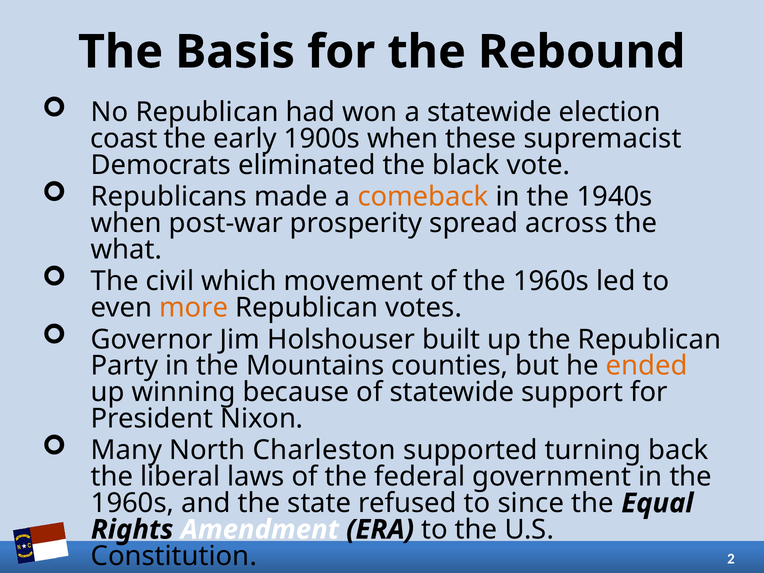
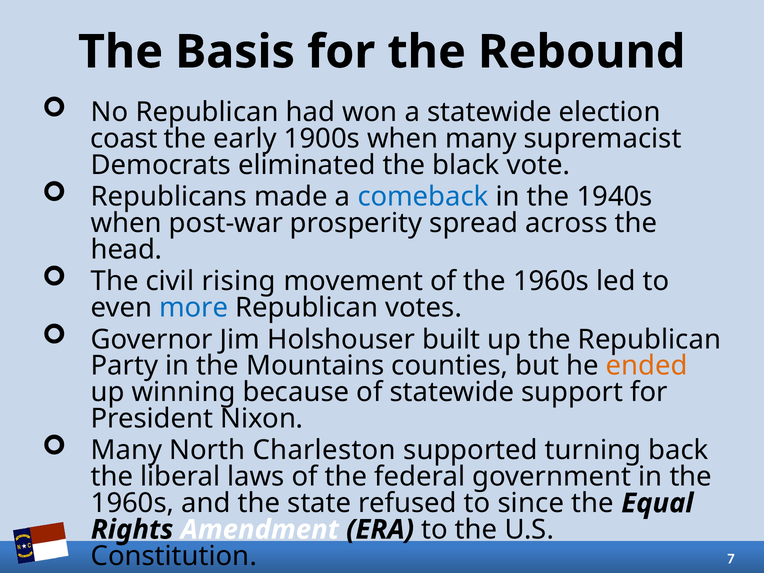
when these: these -> many (481, 139)
comeback colour: orange -> blue (423, 197)
what: what -> head (127, 250)
which: which -> rising (239, 281)
more colour: orange -> blue (194, 308)
2: 2 -> 7 (731, 559)
